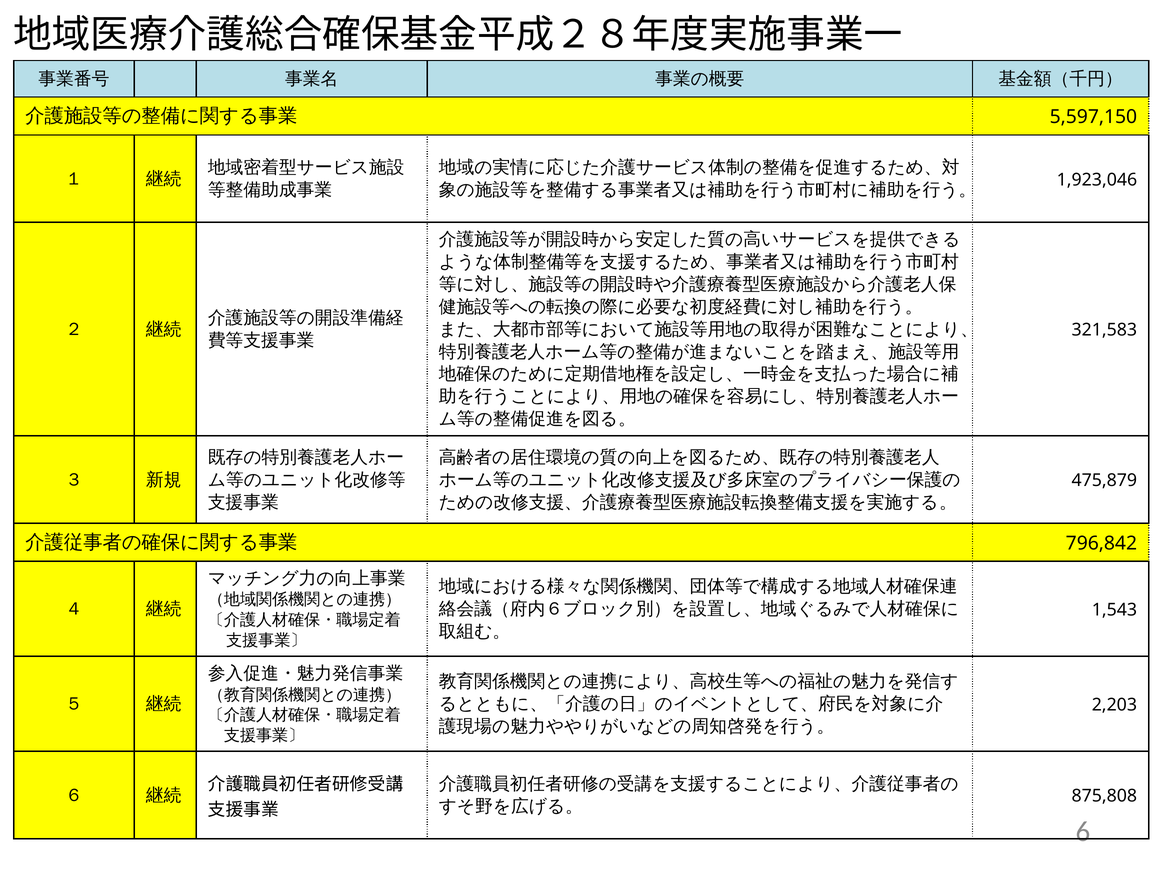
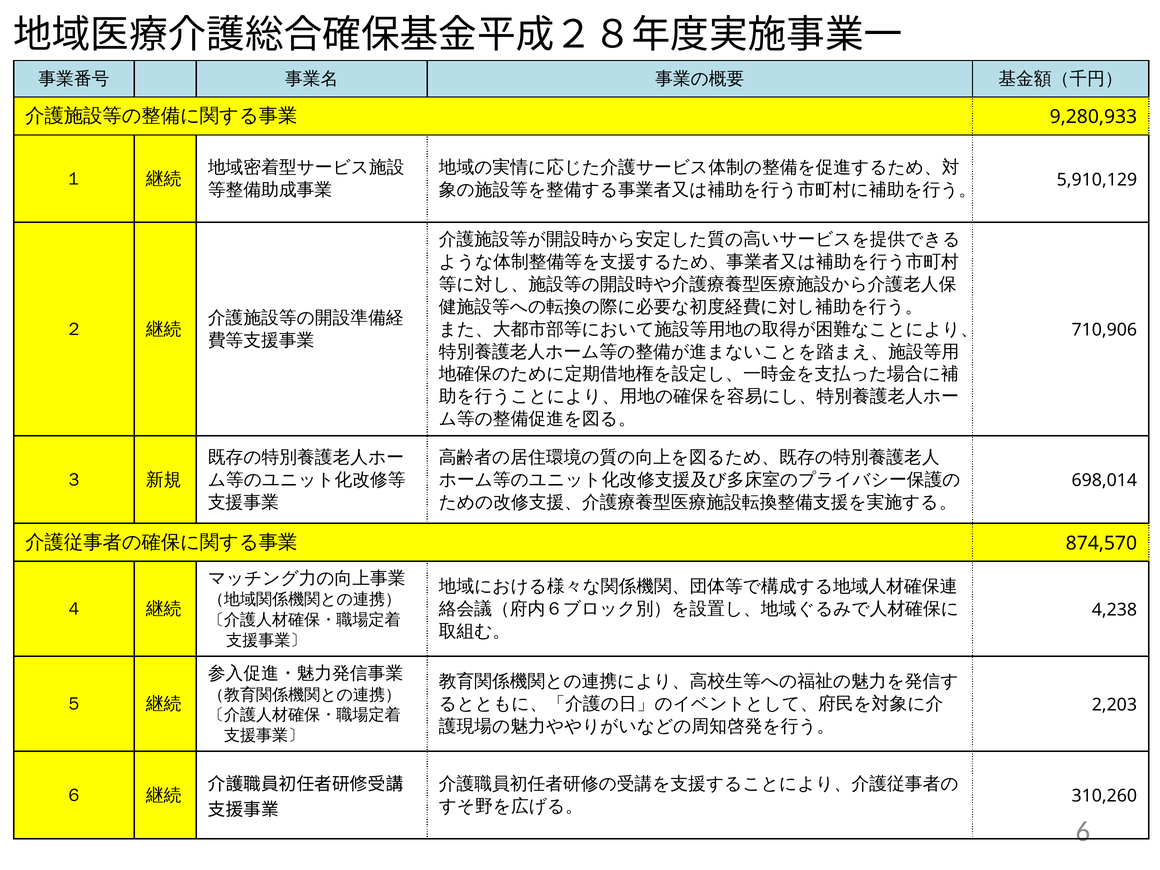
5,597,150: 5,597,150 -> 9,280,933 (1093, 117)
1,923,046: 1,923,046 -> 5,910,129 (1097, 180)
321,583: 321,583 -> 710,906 (1104, 330)
475,879: 475,879 -> 698,014 (1104, 481)
796,842: 796,842 -> 874,570 (1101, 543)
1,543: 1,543 -> 4,238 (1114, 610)
875,808: 875,808 -> 310,260 (1104, 796)
